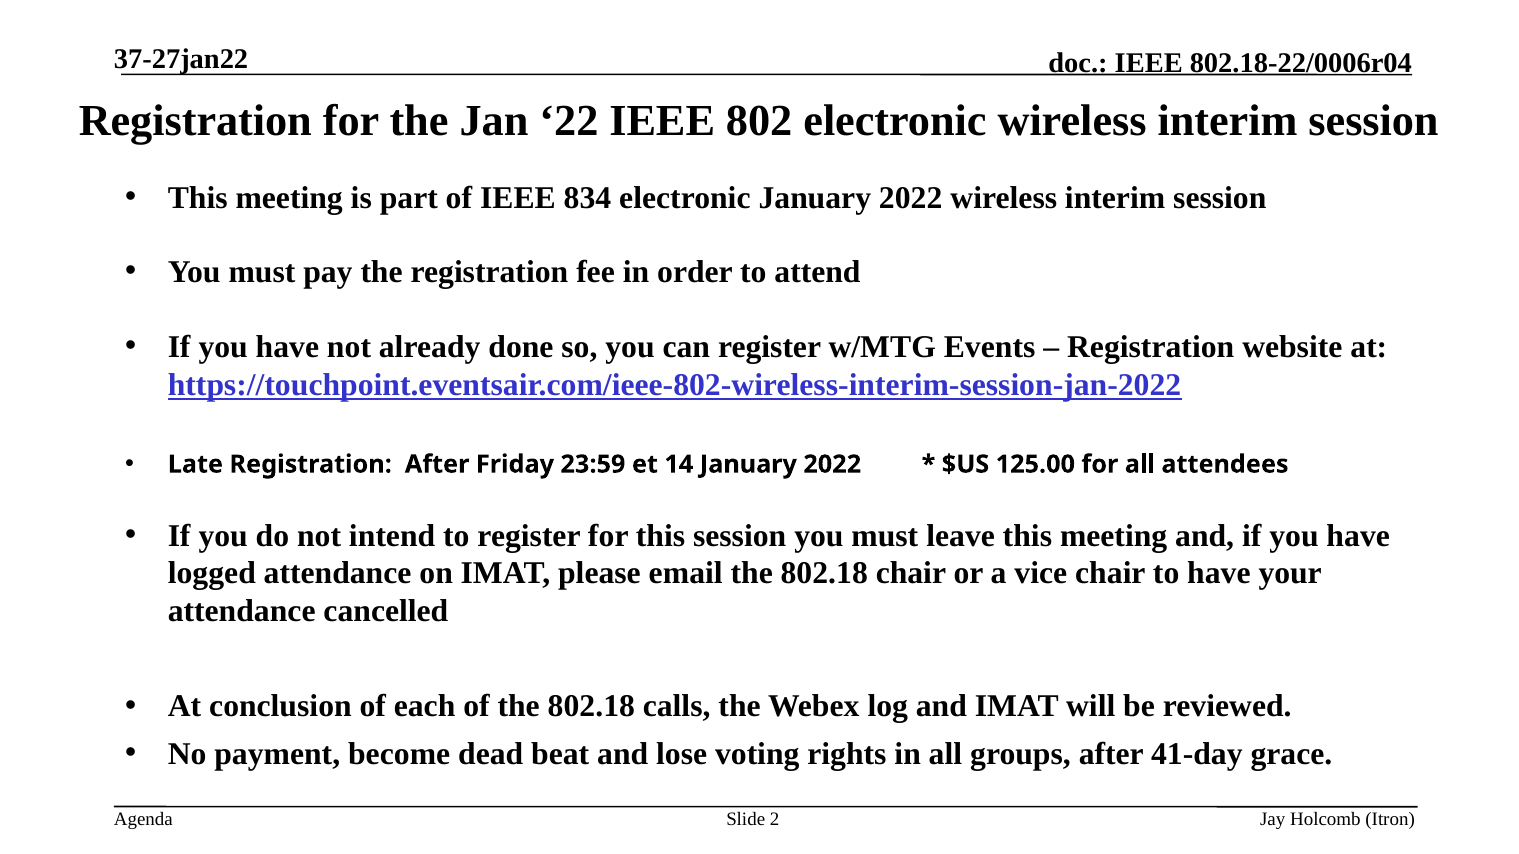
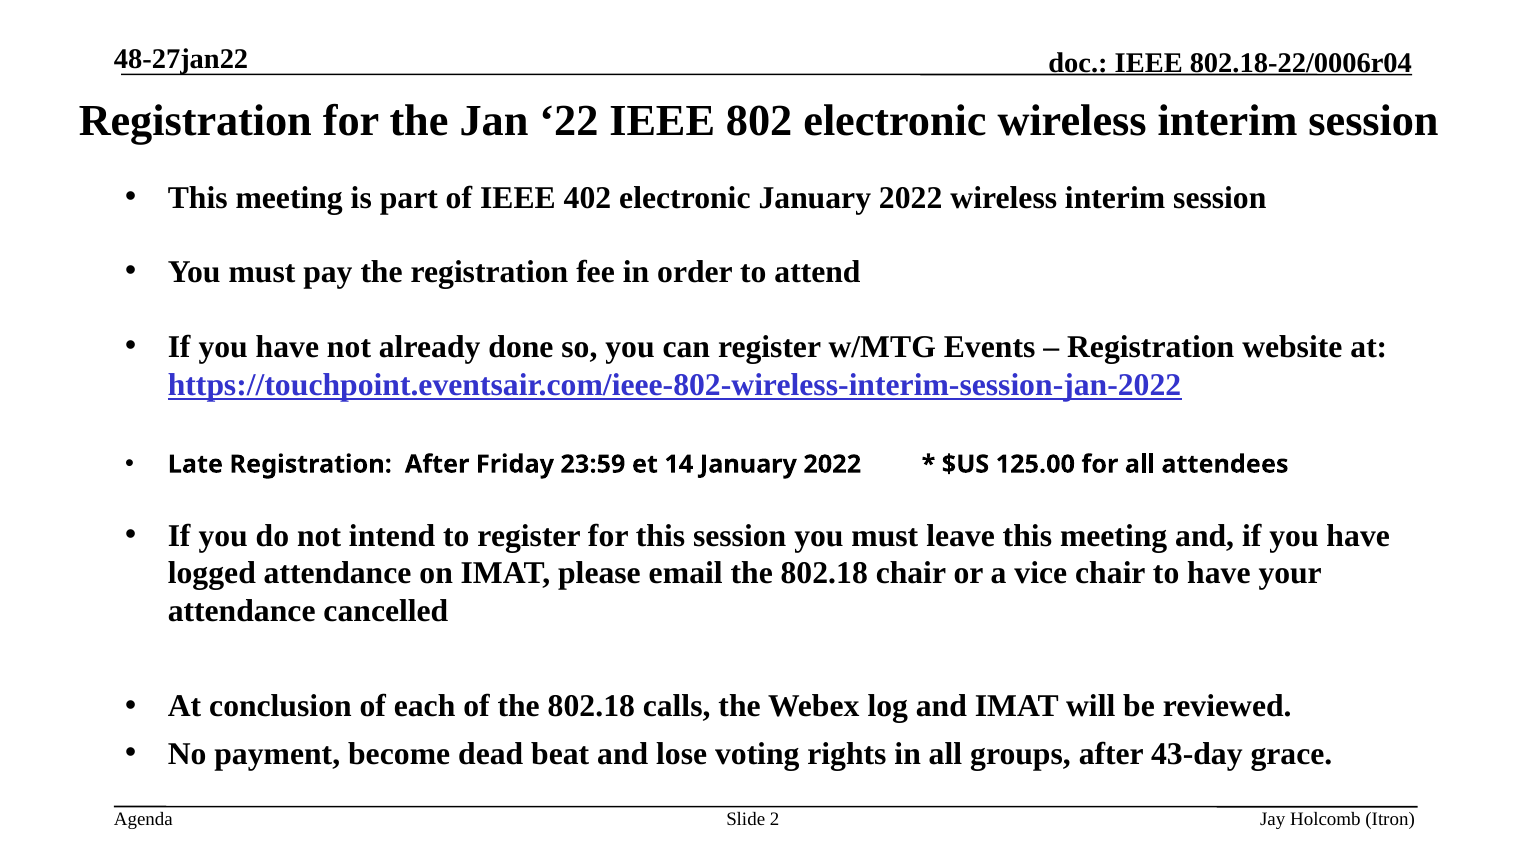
37-27jan22: 37-27jan22 -> 48-27jan22 (181, 59)
834: 834 -> 402 (587, 198)
41-day: 41-day -> 43-day (1197, 754)
